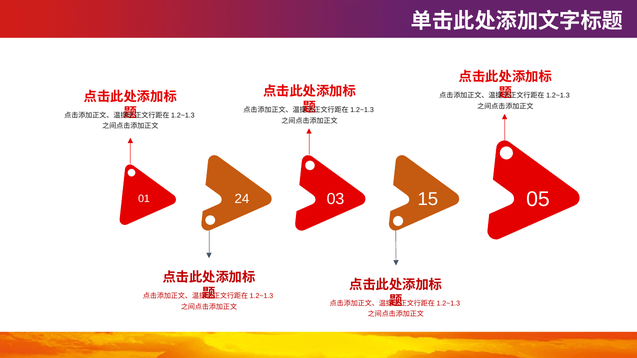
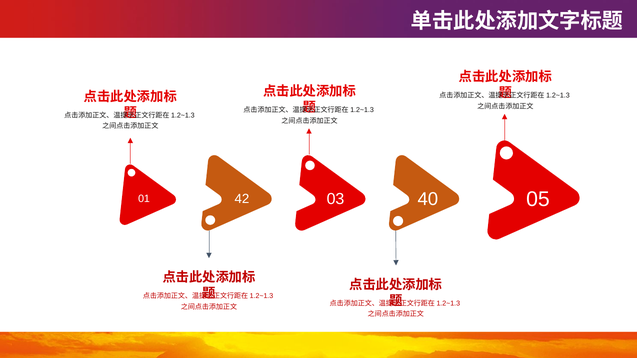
24: 24 -> 42 (242, 199)
15: 15 -> 40 (428, 200)
